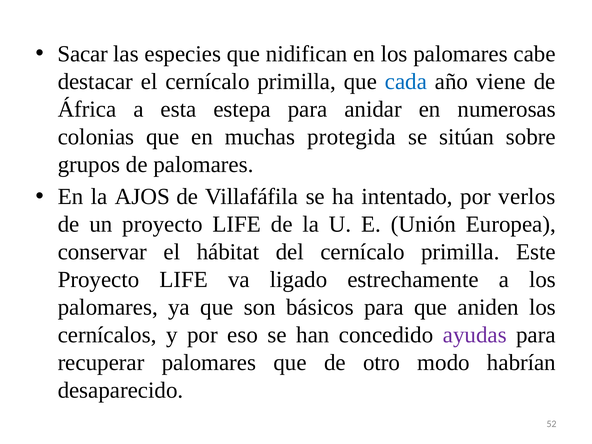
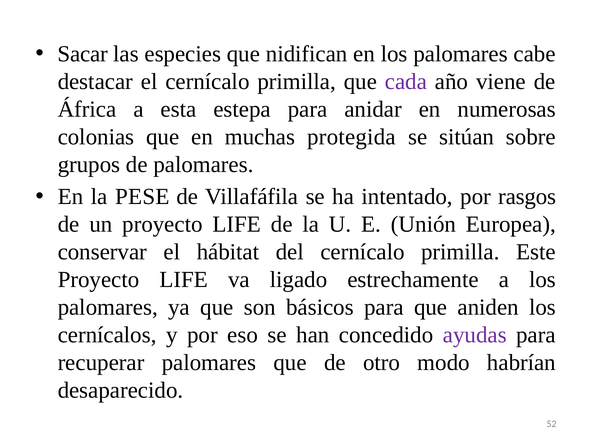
cada colour: blue -> purple (406, 82)
AJOS: AJOS -> PESE (142, 197)
verlos: verlos -> rasgos (527, 197)
